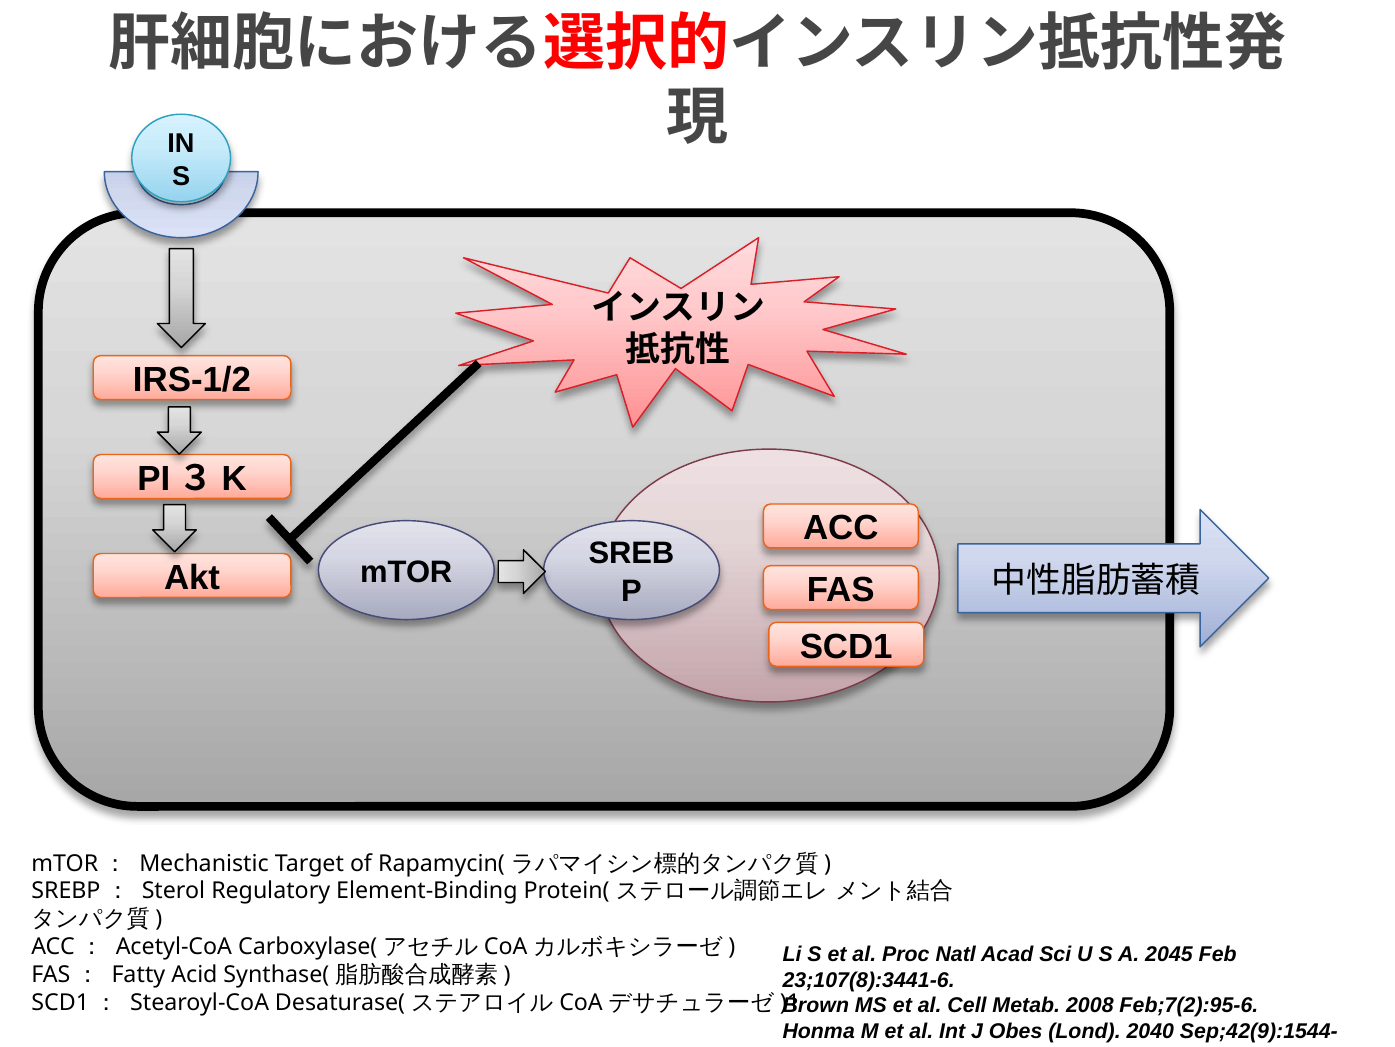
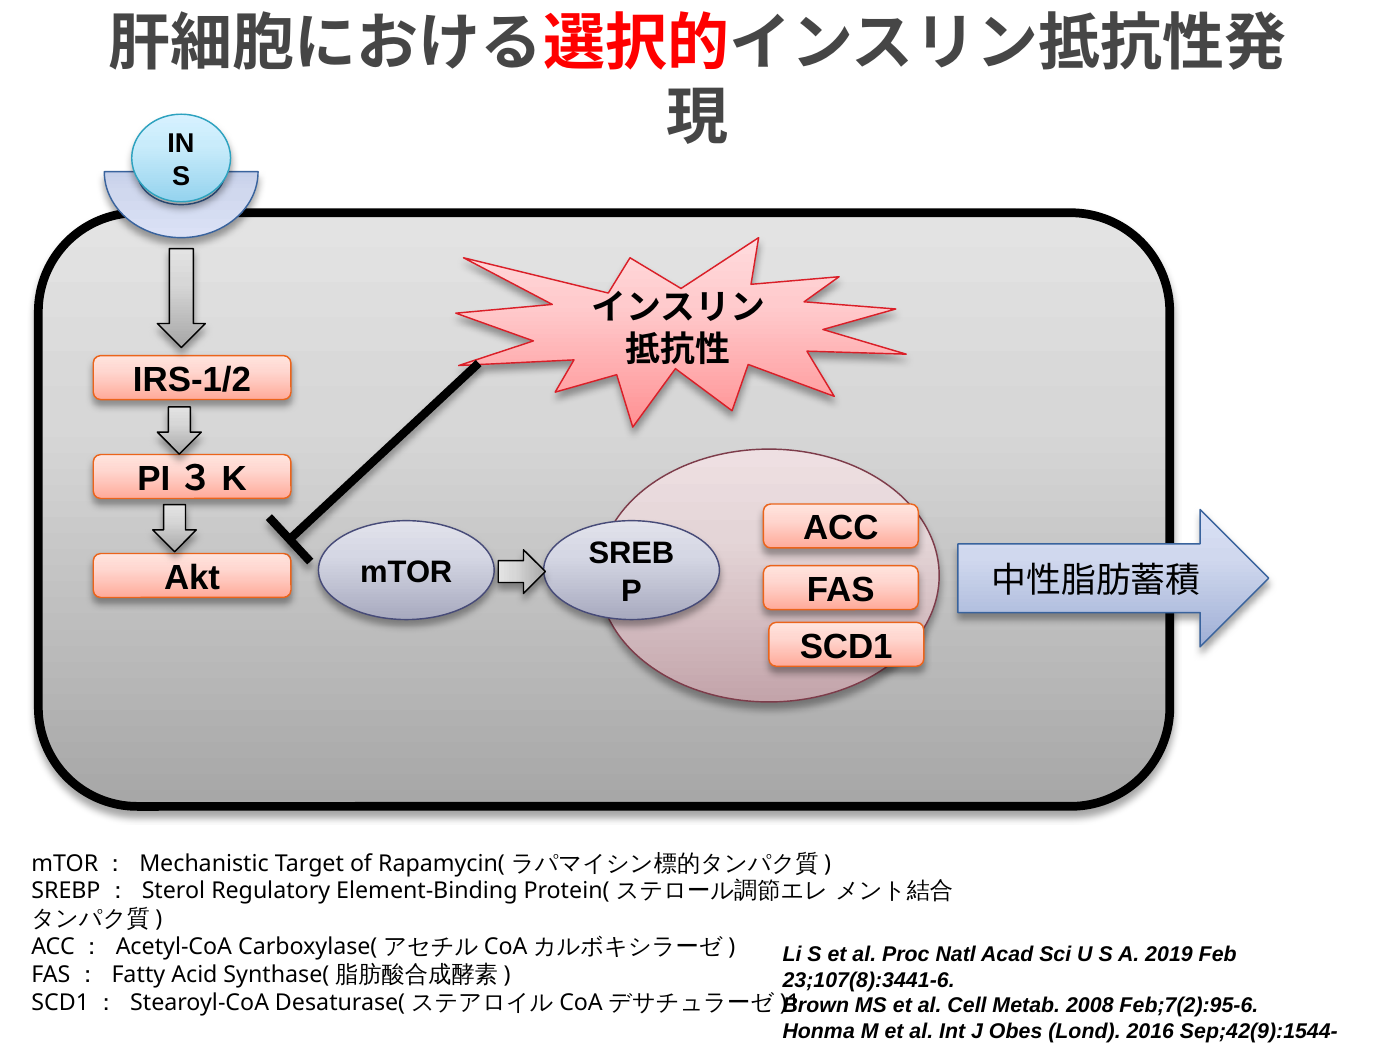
2045: 2045 -> 2019 (1169, 954)
2040: 2040 -> 2016 (1150, 1031)
